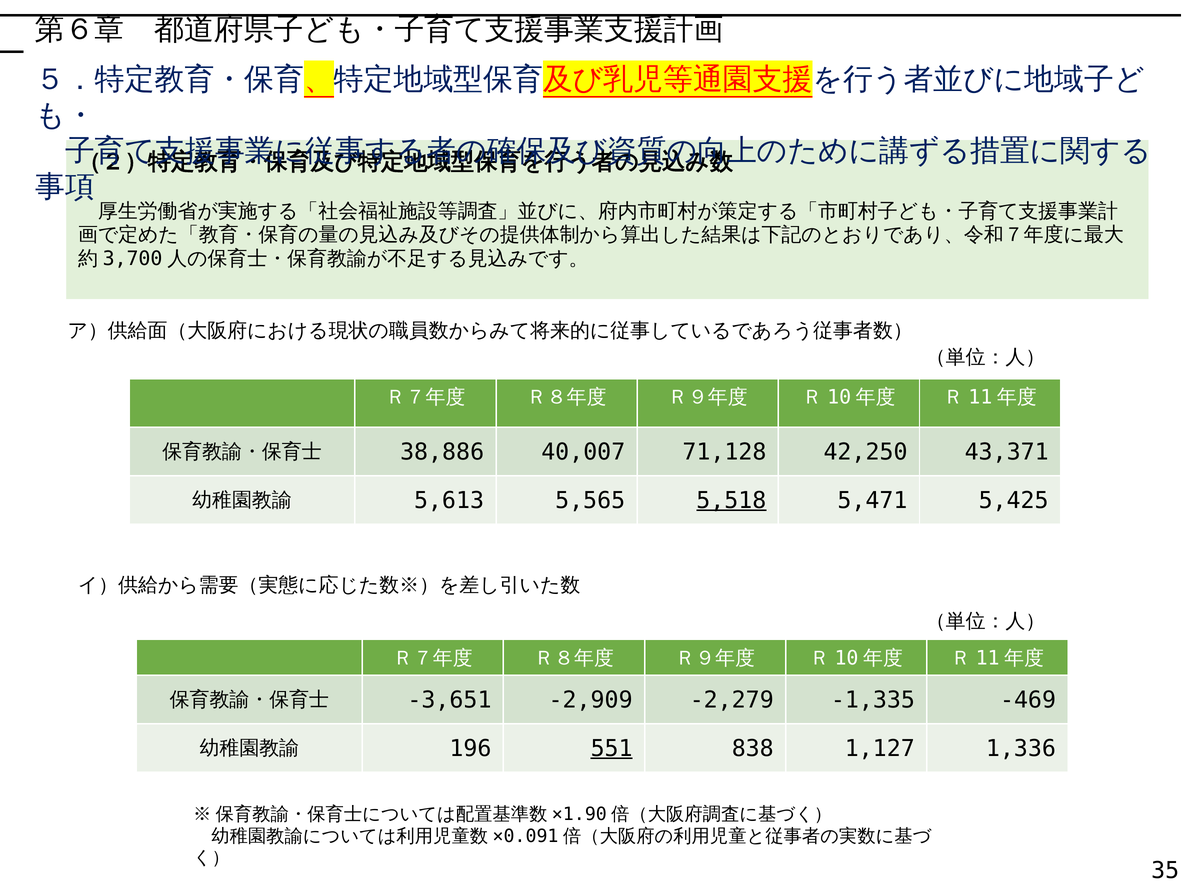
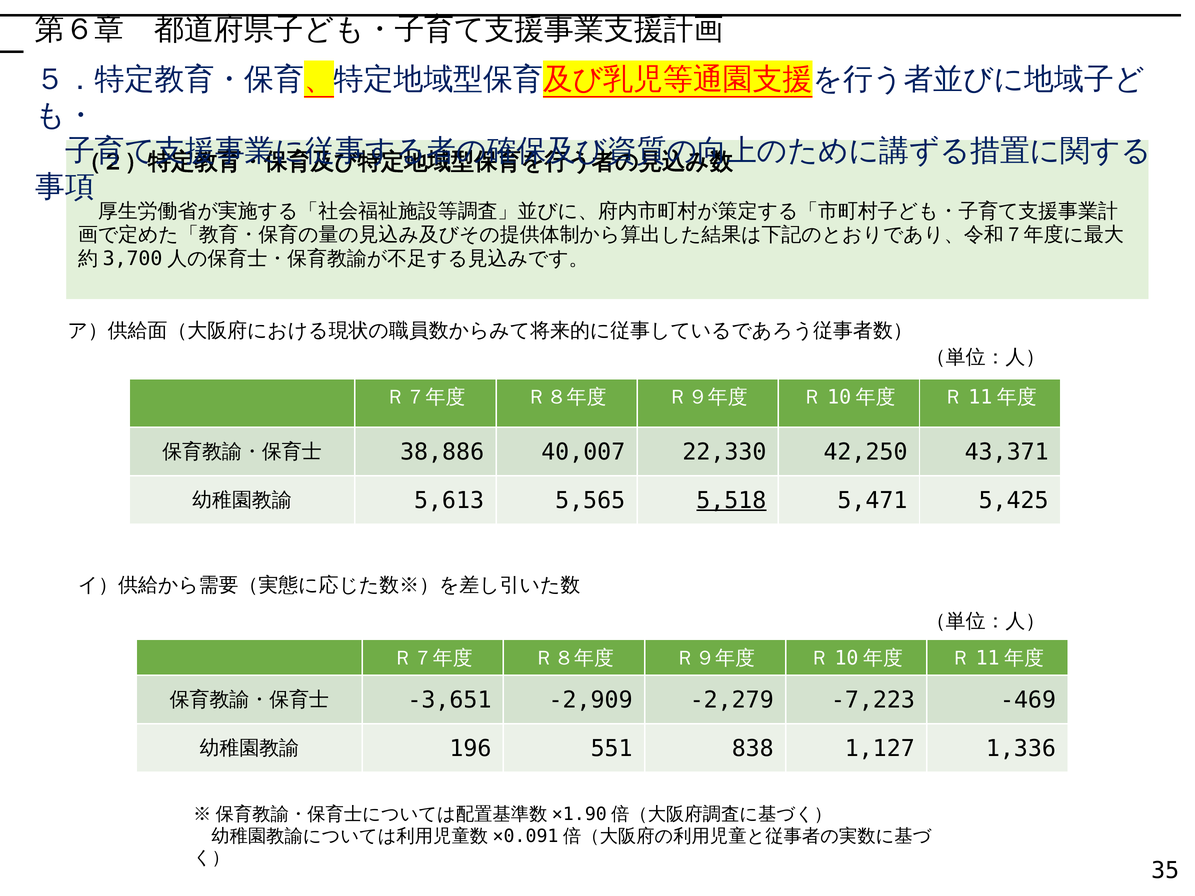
71,128: 71,128 -> 22,330 (724, 452)
-1,335: -1,335 -> -7,223 (873, 700)
551 underline: present -> none (612, 749)
